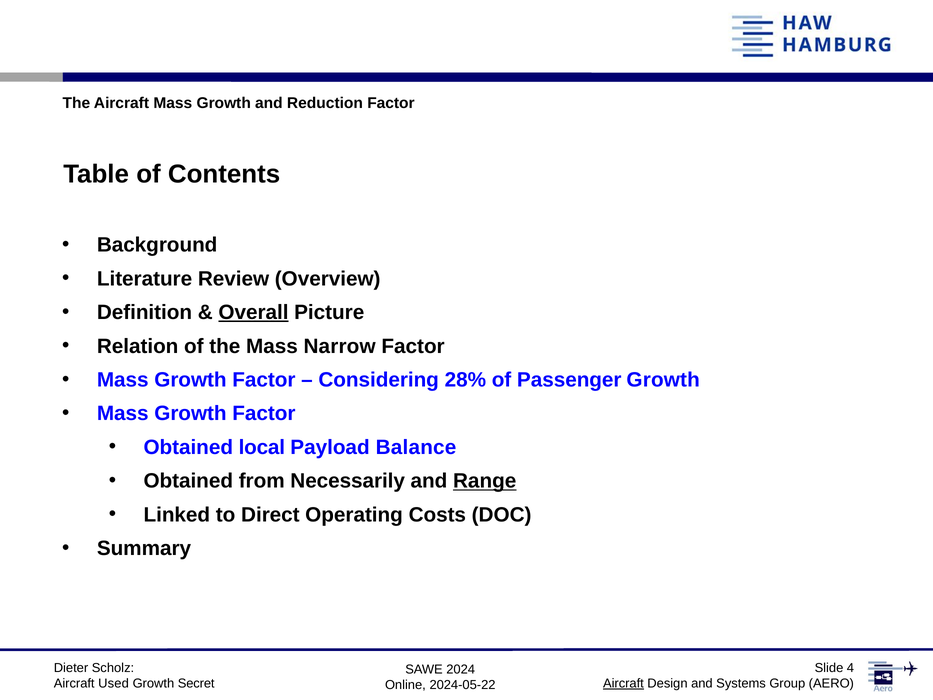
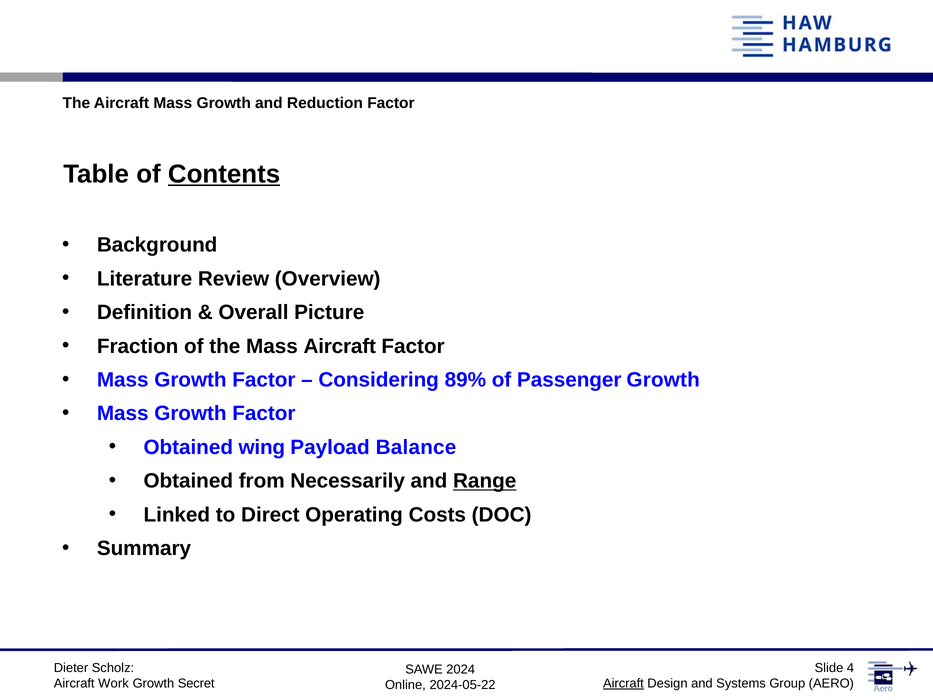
Contents underline: none -> present (224, 174)
Overall underline: present -> none (254, 312)
Relation: Relation -> Fraction (138, 346)
Mass Narrow: Narrow -> Aircraft (340, 346)
28%: 28% -> 89% (465, 380)
local: local -> wing (262, 447)
Used: Used -> Work (114, 683)
